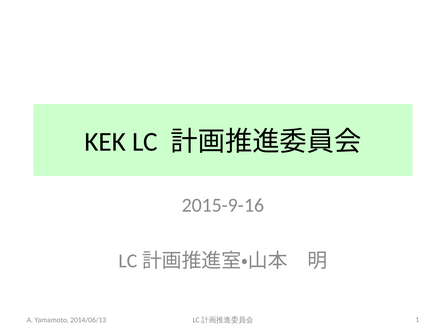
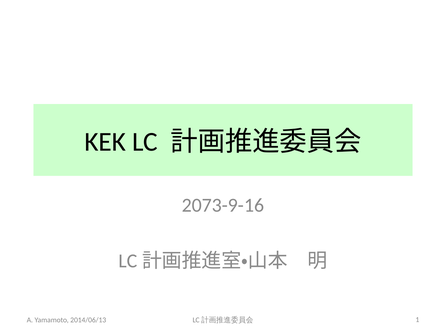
2015-9-16: 2015-9-16 -> 2073-9-16 (223, 205)
